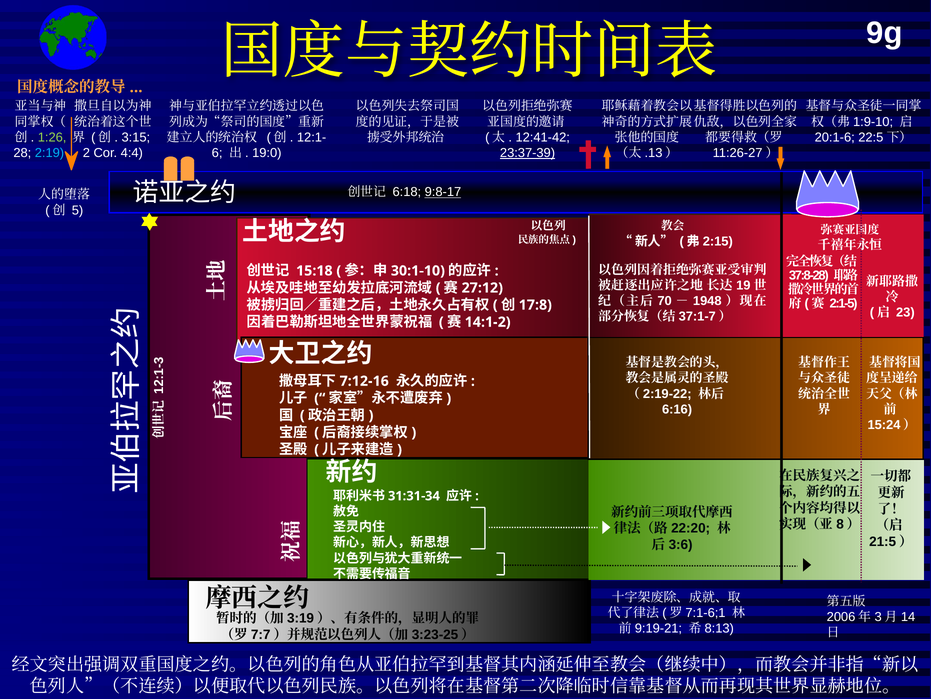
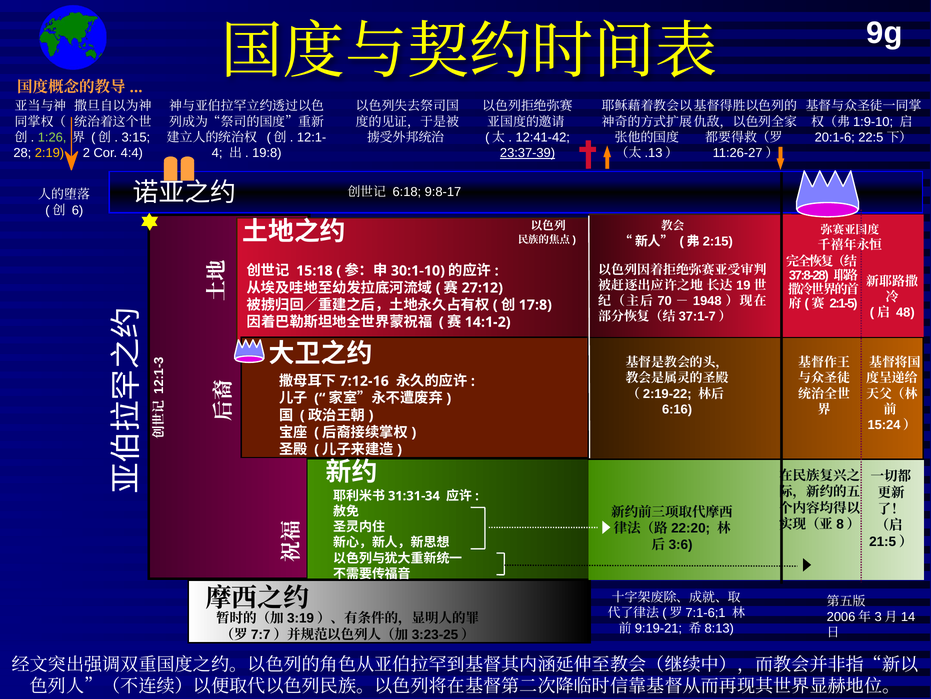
2:19 colour: light blue -> yellow (49, 153)
6: 6 -> 4 (217, 153)
19:0: 19:0 -> 19:8 (267, 153)
9:8-17 underline: present -> none (443, 192)
5: 5 -> 6 (78, 210)
23: 23 -> 48 (905, 312)
